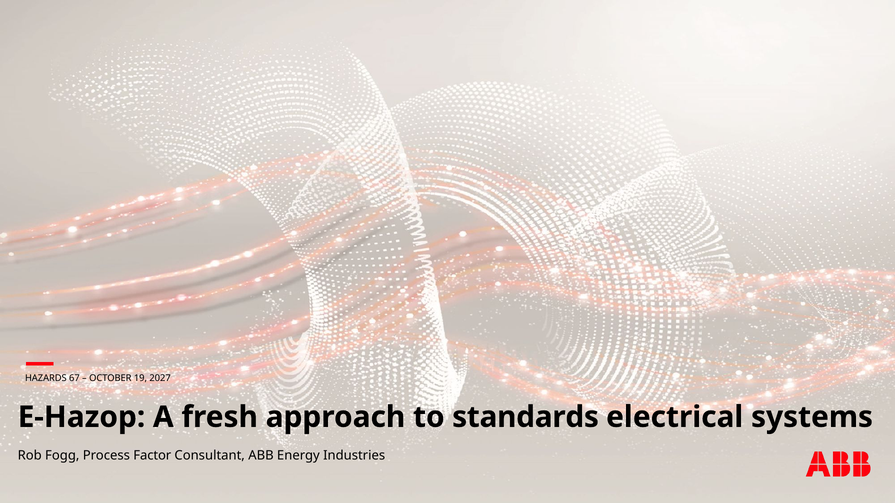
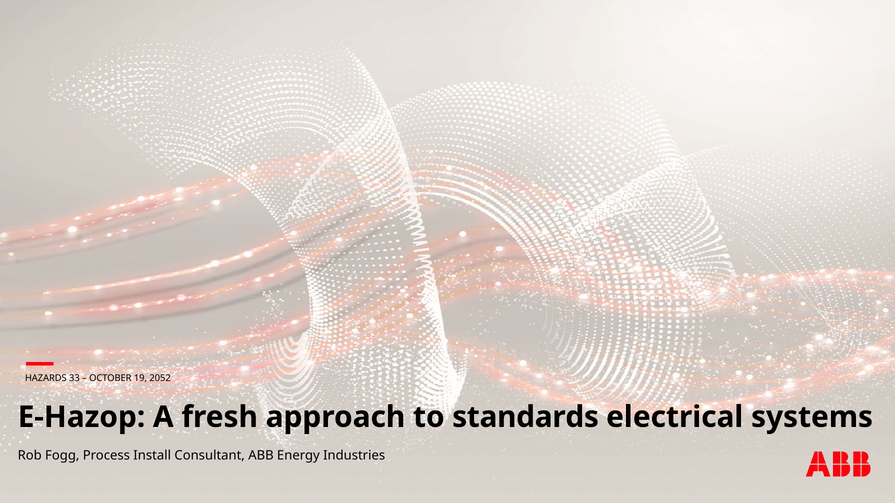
67: 67 -> 33 (74, 379)
2027: 2027 -> 2052 (160, 379)
Factor: Factor -> Install (152, 456)
